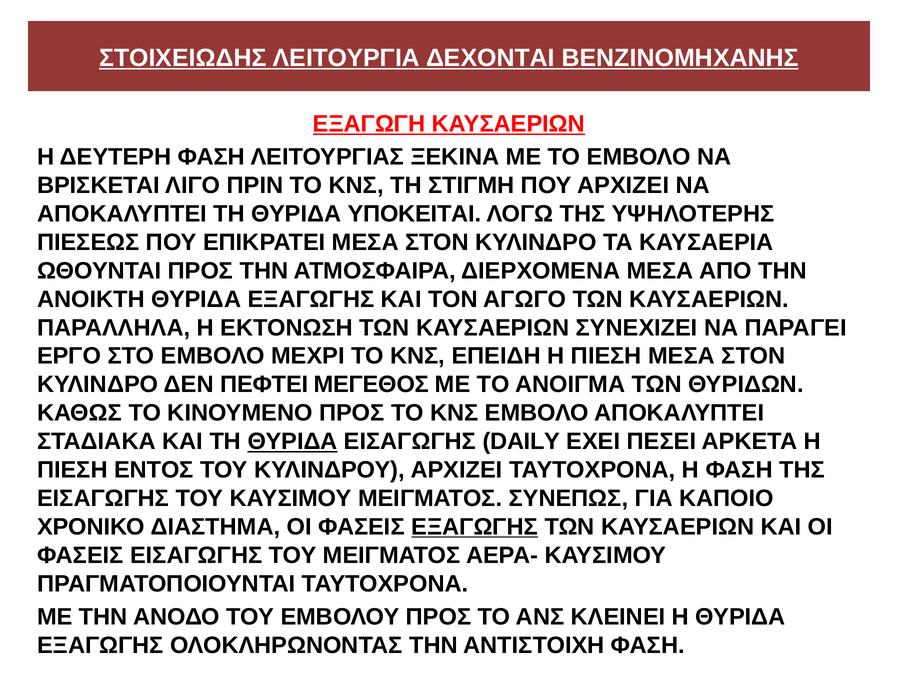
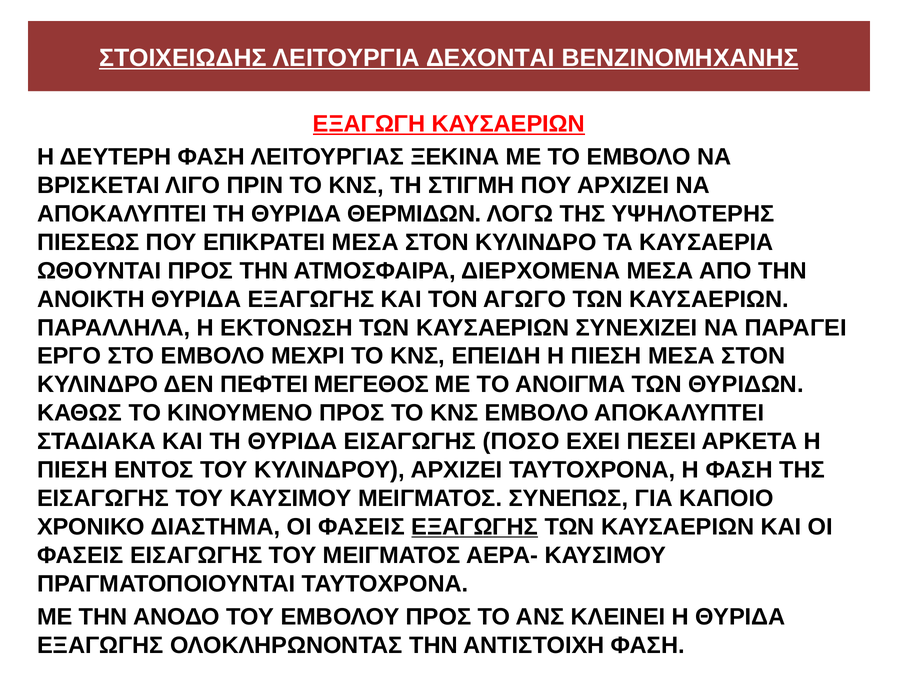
ΥΠΟΚΕΙΤΑΙ: ΥΠΟΚΕΙΤΑΙ -> ΘΕΡΜΙΔΩΝ (414, 214)
ΘΥΡΙΔΑ underline: present -> none (293, 441)
DAILY: DAILY -> ΠΟΣΟ (521, 441)
